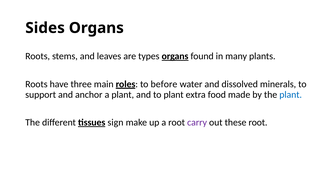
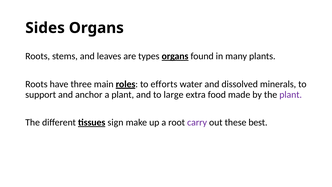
before: before -> efforts (164, 84)
to plant: plant -> large (174, 94)
plant colour: blue -> purple (291, 94)
these root: root -> best (258, 122)
